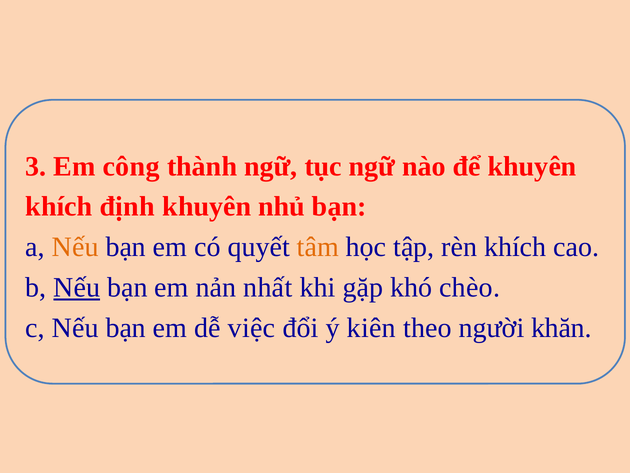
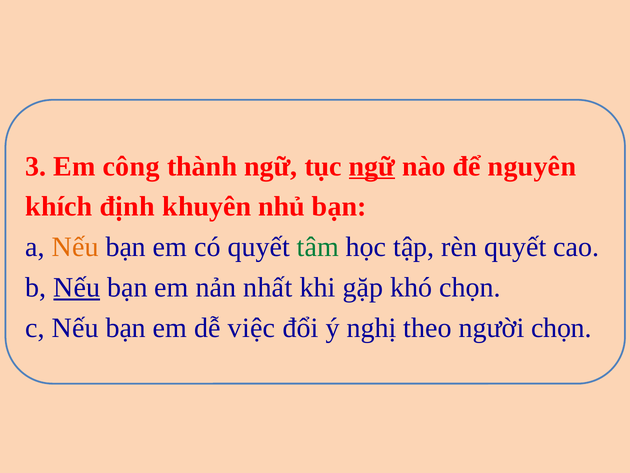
ngữ underline: none -> present (372, 166)
để khuyên: khuyên -> nguyên (532, 166)
tâm colour: orange -> green (318, 247)
rèn khích: khích -> quyết (515, 247)
khó chèo: chèo -> chọn (470, 287)
kiên: kiên -> nghị (371, 327)
người khăn: khăn -> chọn (561, 327)
